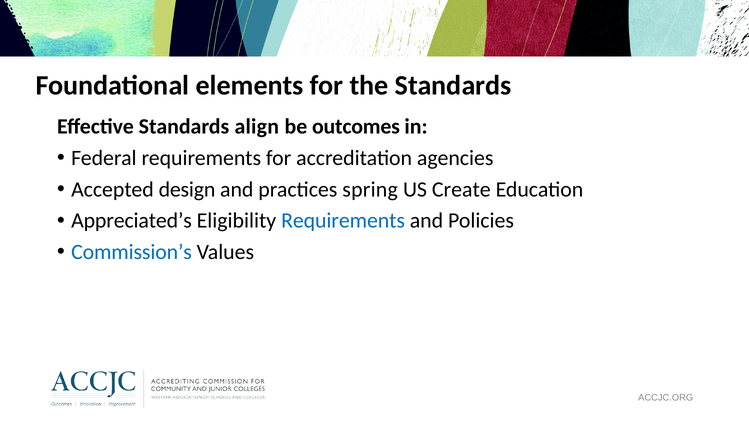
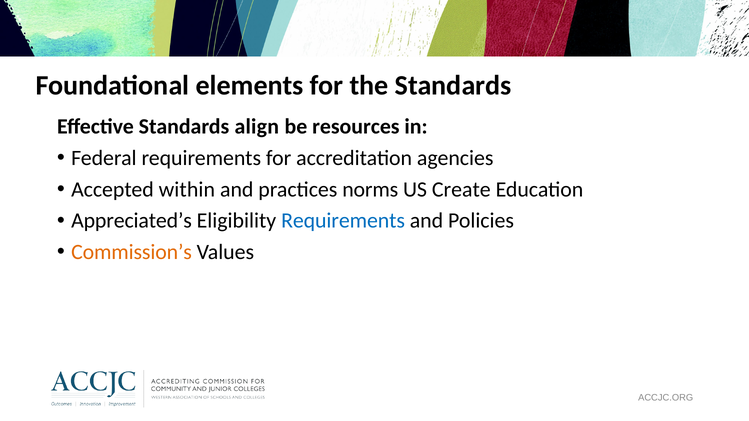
outcomes: outcomes -> resources (356, 127)
design: design -> within (187, 189)
spring: spring -> norms (370, 189)
Commission’s colour: blue -> orange (132, 252)
